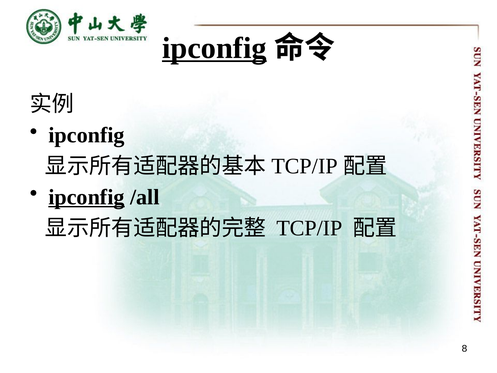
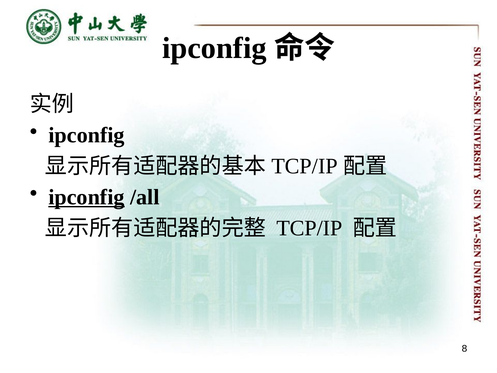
ipconfig underline: present -> none (214, 48)
